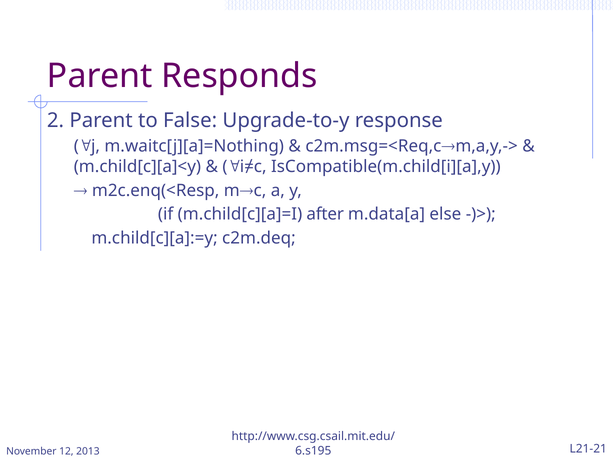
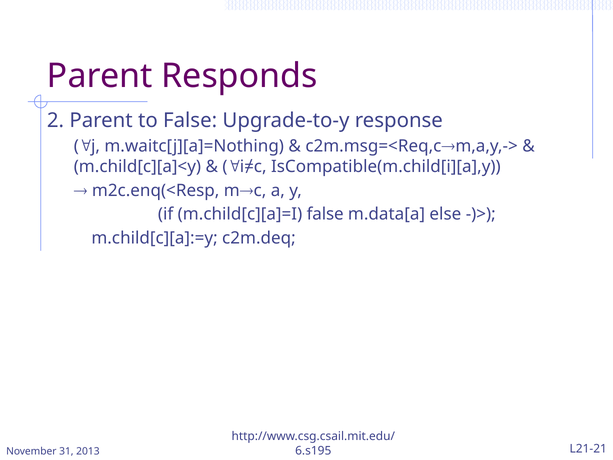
m.child[c][a]=I after: after -> false (325, 214)
12: 12 -> 31 (66, 451)
